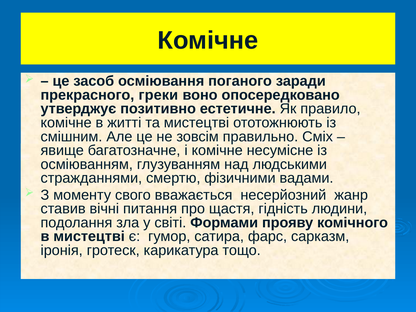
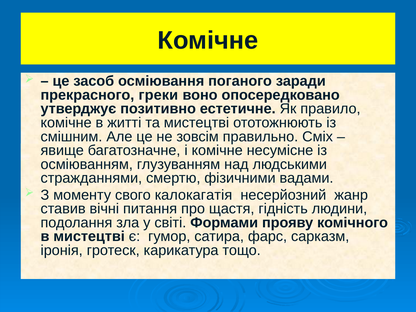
вважається: вважається -> калокагатія (194, 195)
